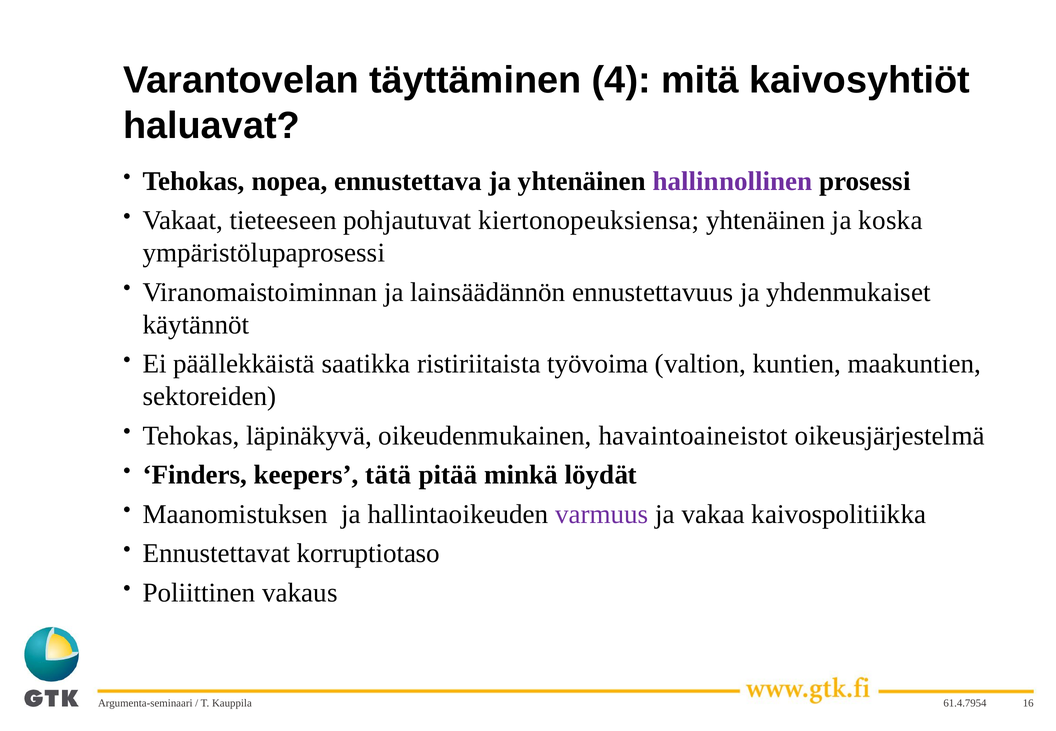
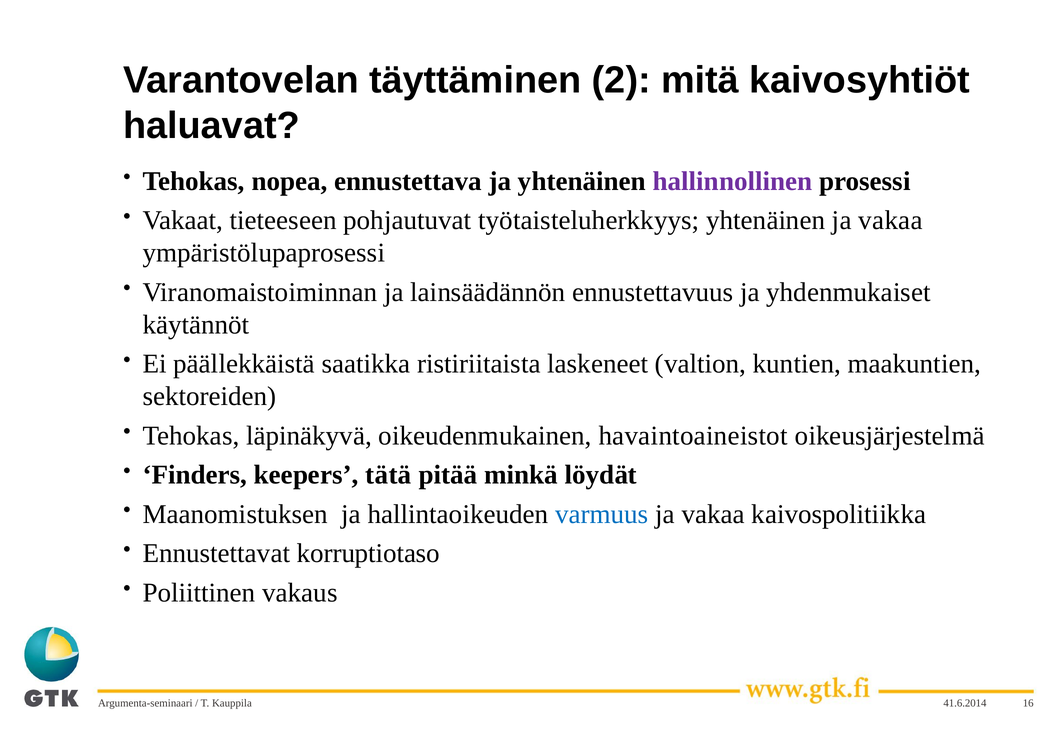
4: 4 -> 2 (621, 80)
kiertonopeuksiensa: kiertonopeuksiensa -> työtaisteluherkkyys (589, 221)
yhtenäinen ja koska: koska -> vakaa (891, 221)
työvoima: työvoima -> laskeneet (598, 364)
varmuus colour: purple -> blue (602, 514)
61.4.7954: 61.4.7954 -> 41.6.2014 (965, 703)
